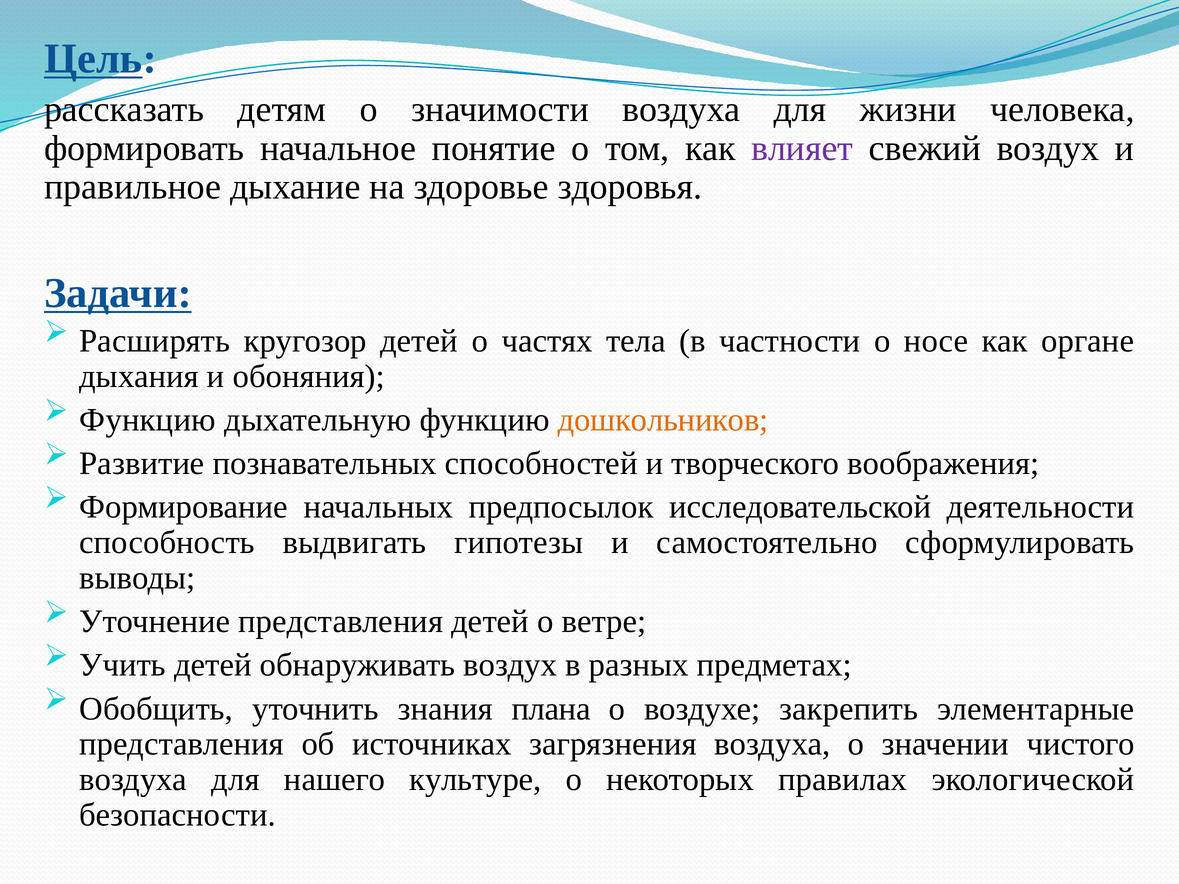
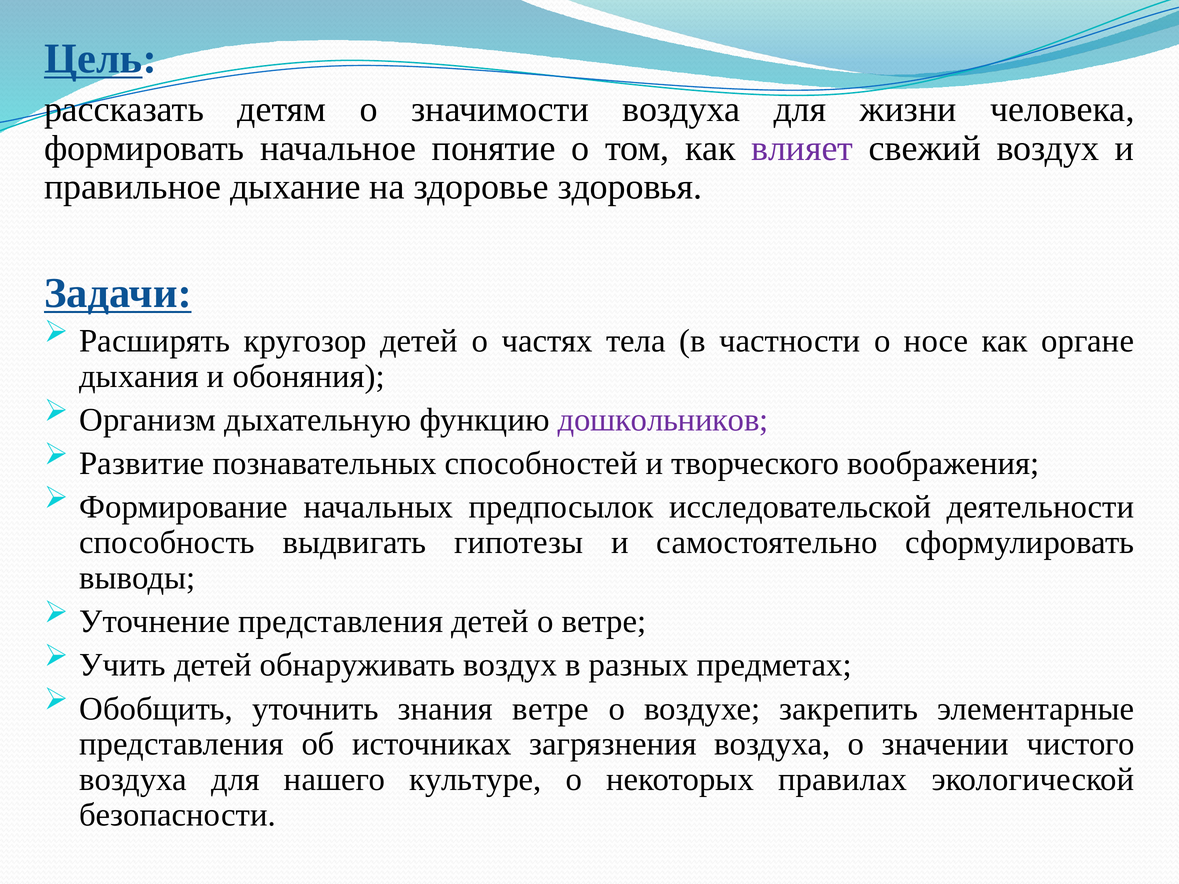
Функцию: Функцию -> Организм (148, 420)
дошкольников colour: orange -> purple (663, 420)
знания плана: плана -> ветре (551, 709)
